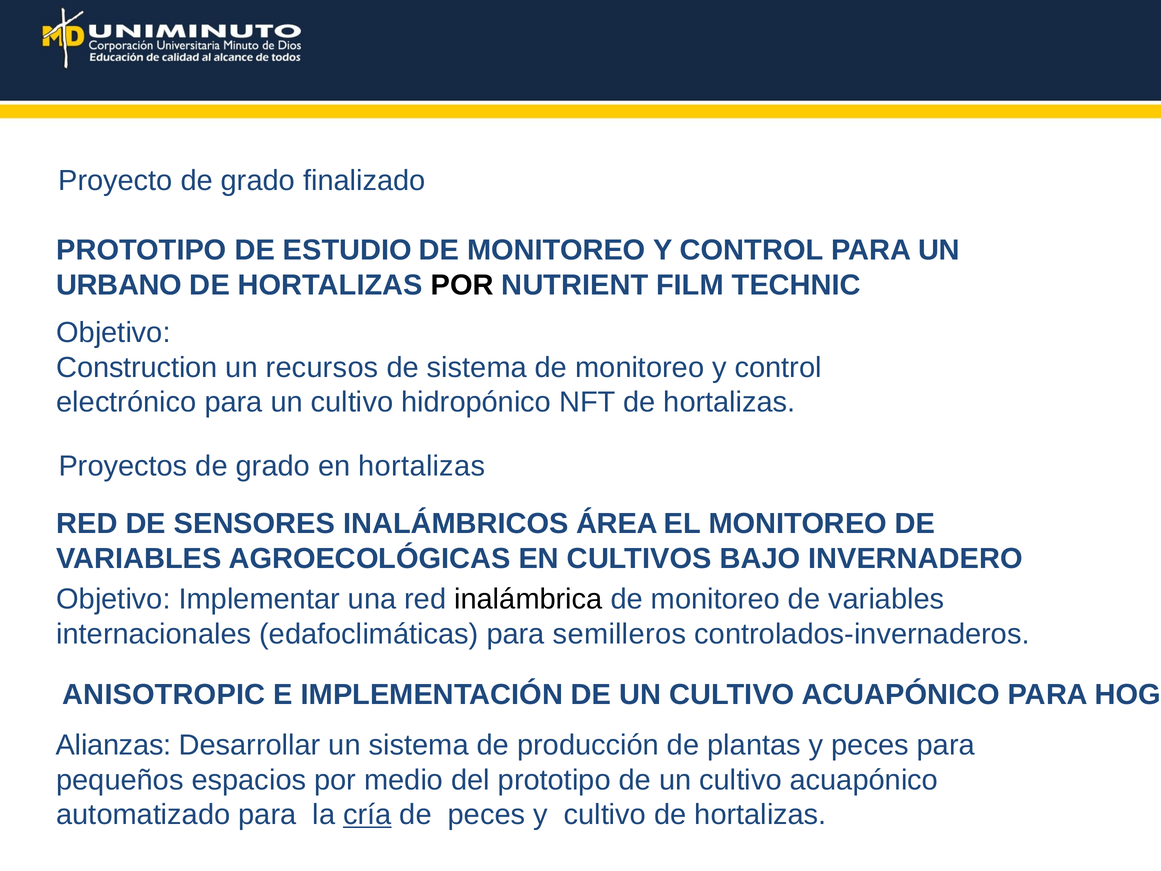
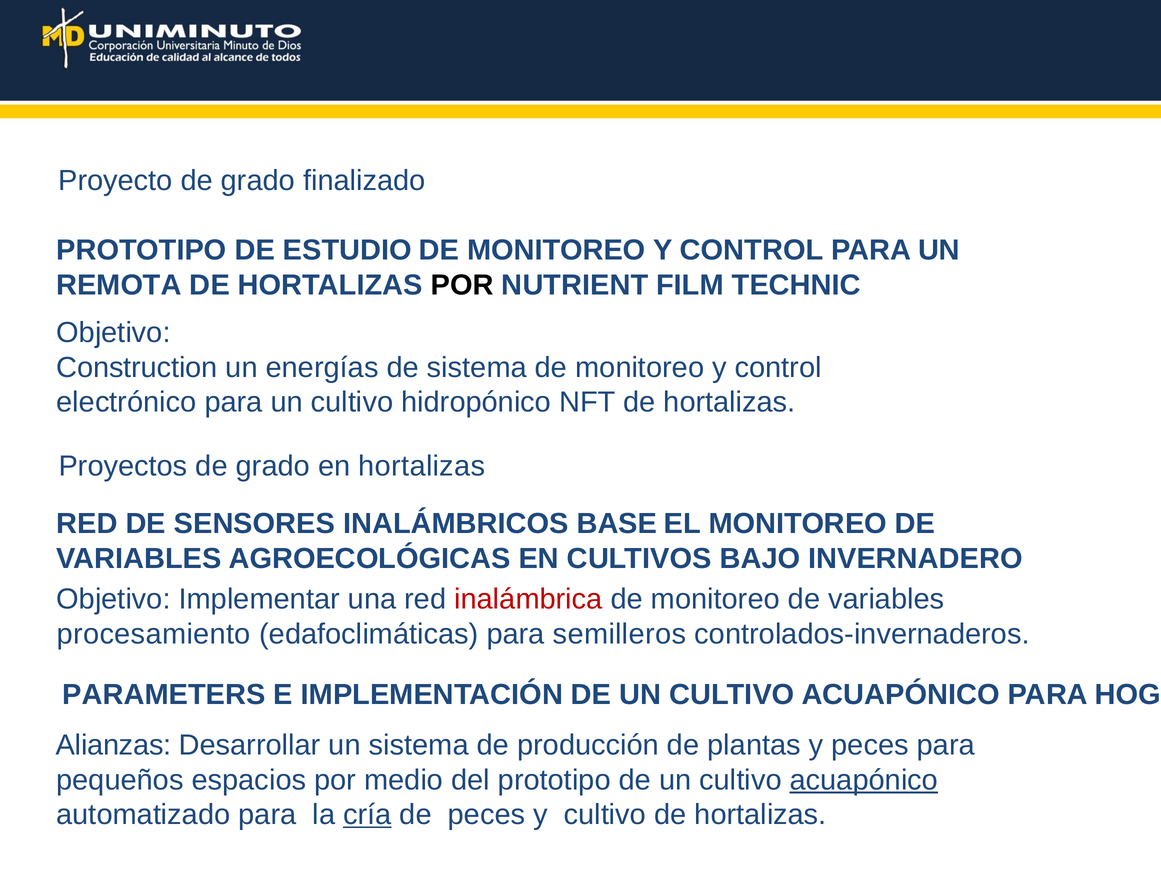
URBANO: URBANO -> REMOTA (119, 285)
recursos: recursos -> energías (322, 367)
ÁREA: ÁREA -> BASE (617, 524)
inalámbrica colour: black -> red (528, 599)
internacionales: internacionales -> procesamiento (154, 634)
ANISOTROPIC: ANISOTROPIC -> PARAMETERS (164, 694)
acuapónico underline: none -> present (864, 780)
